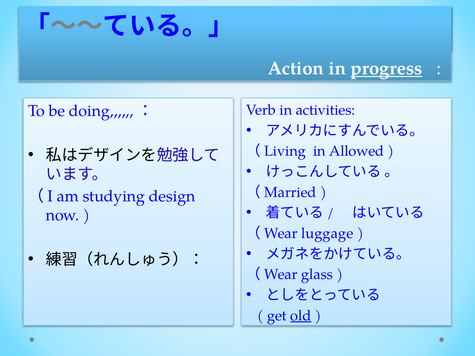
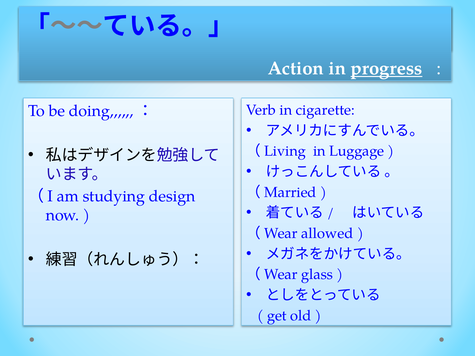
activities: activities -> cigarette (325, 110)
Allowed: Allowed -> Luggage (357, 151)
luggage: luggage -> allowed (327, 234)
old underline: present -> none (301, 316)
